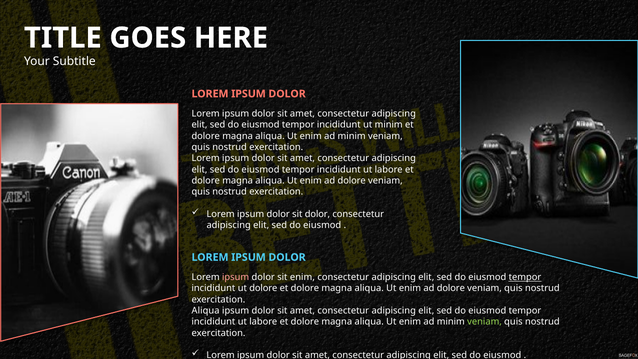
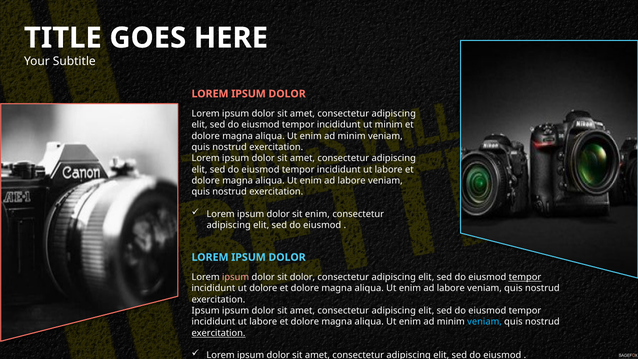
dolore: dolore -> labore (352, 181)
sit dolor: dolor -> enim (317, 214)
sit enim: enim -> dolor (302, 277)
dolore: dolore -> labore (451, 288)
Aliqua: Aliqua -> Ipsum (206, 311)
veniam colour: light green -> light blue (485, 322)
exercitation underline: none -> present (218, 333)
